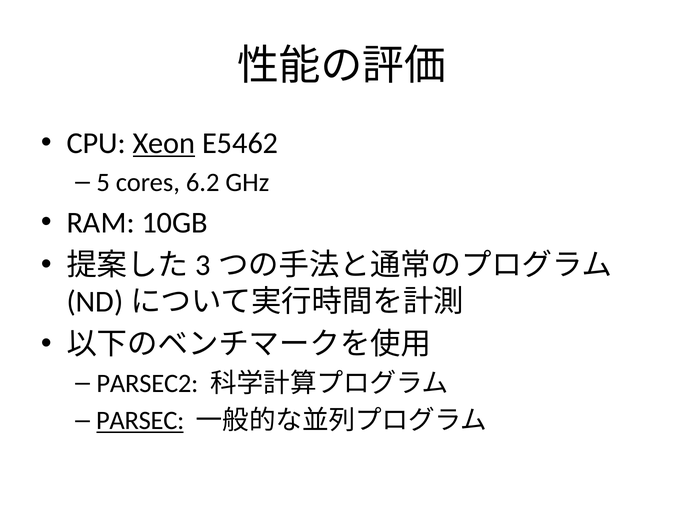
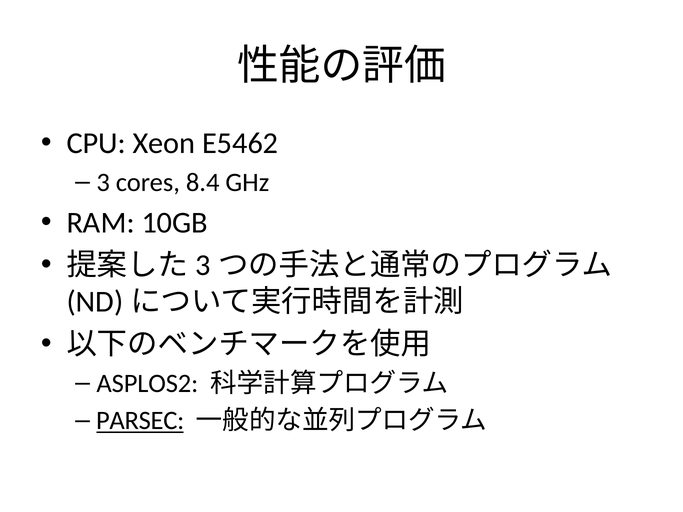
Xeon underline: present -> none (164, 143)
5: 5 -> 3 (103, 182)
6.2: 6.2 -> 8.4 (203, 182)
PARSEC2: PARSEC2 -> ASPLOS2 (147, 384)
